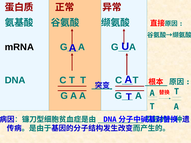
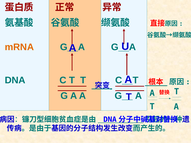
mRNA colour: black -> orange (19, 47)
